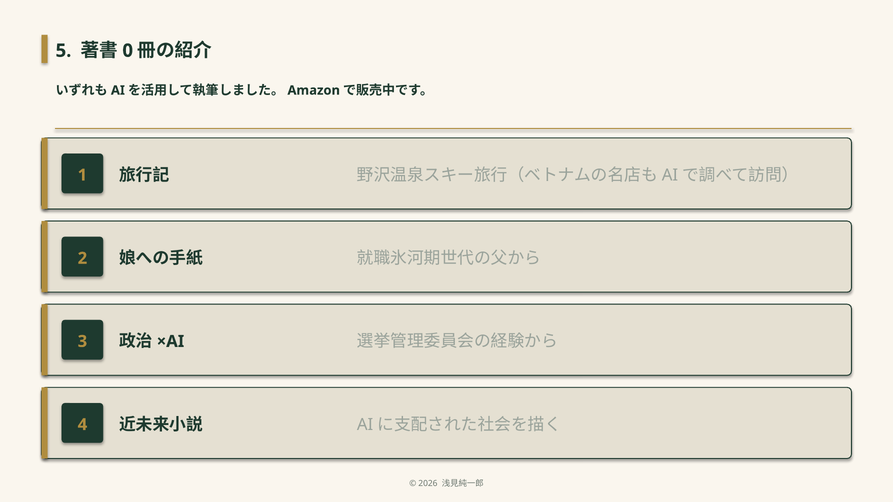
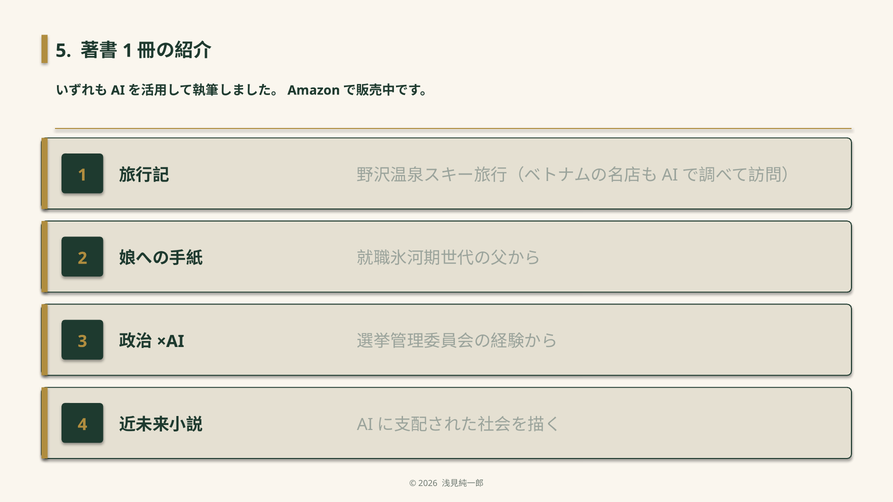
0: 0 -> 1 (128, 51)
